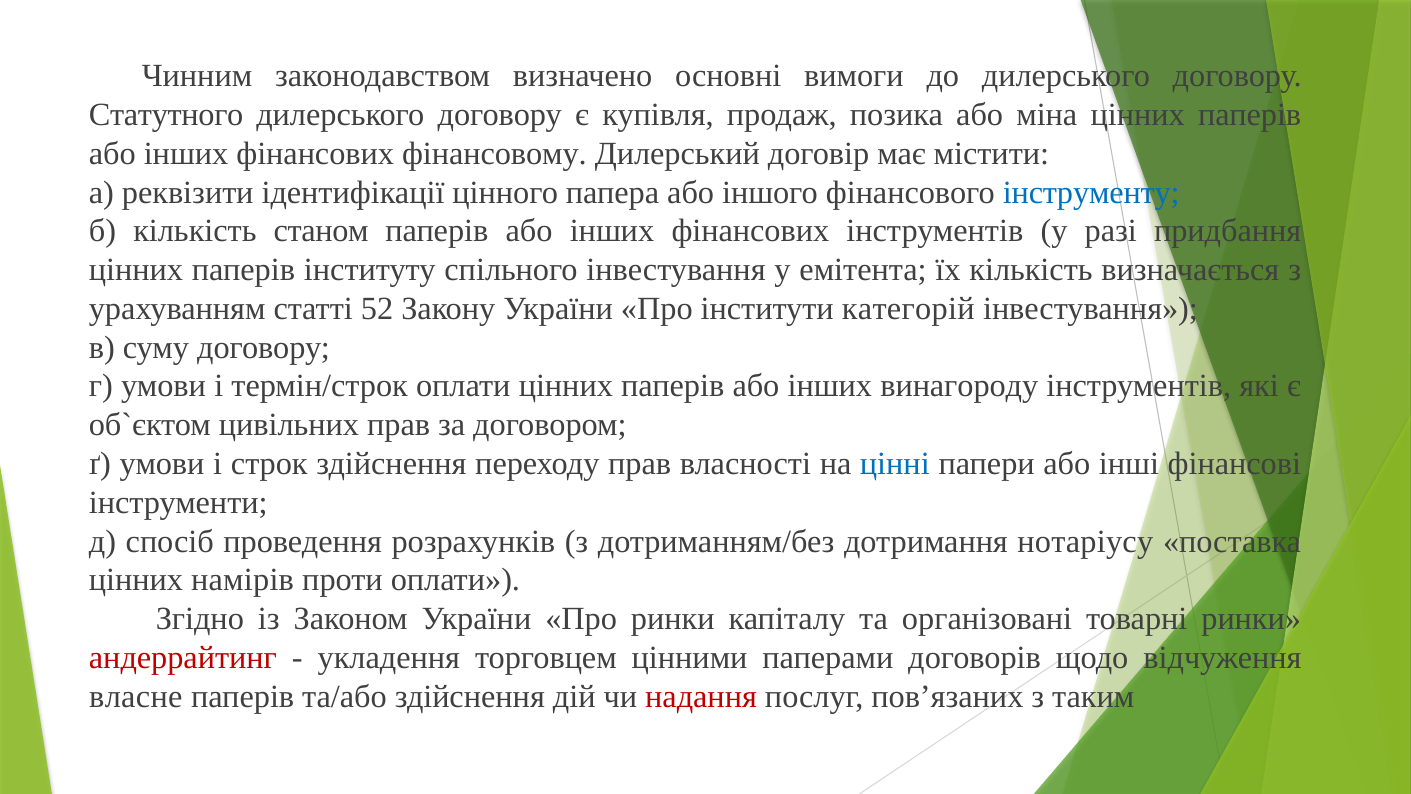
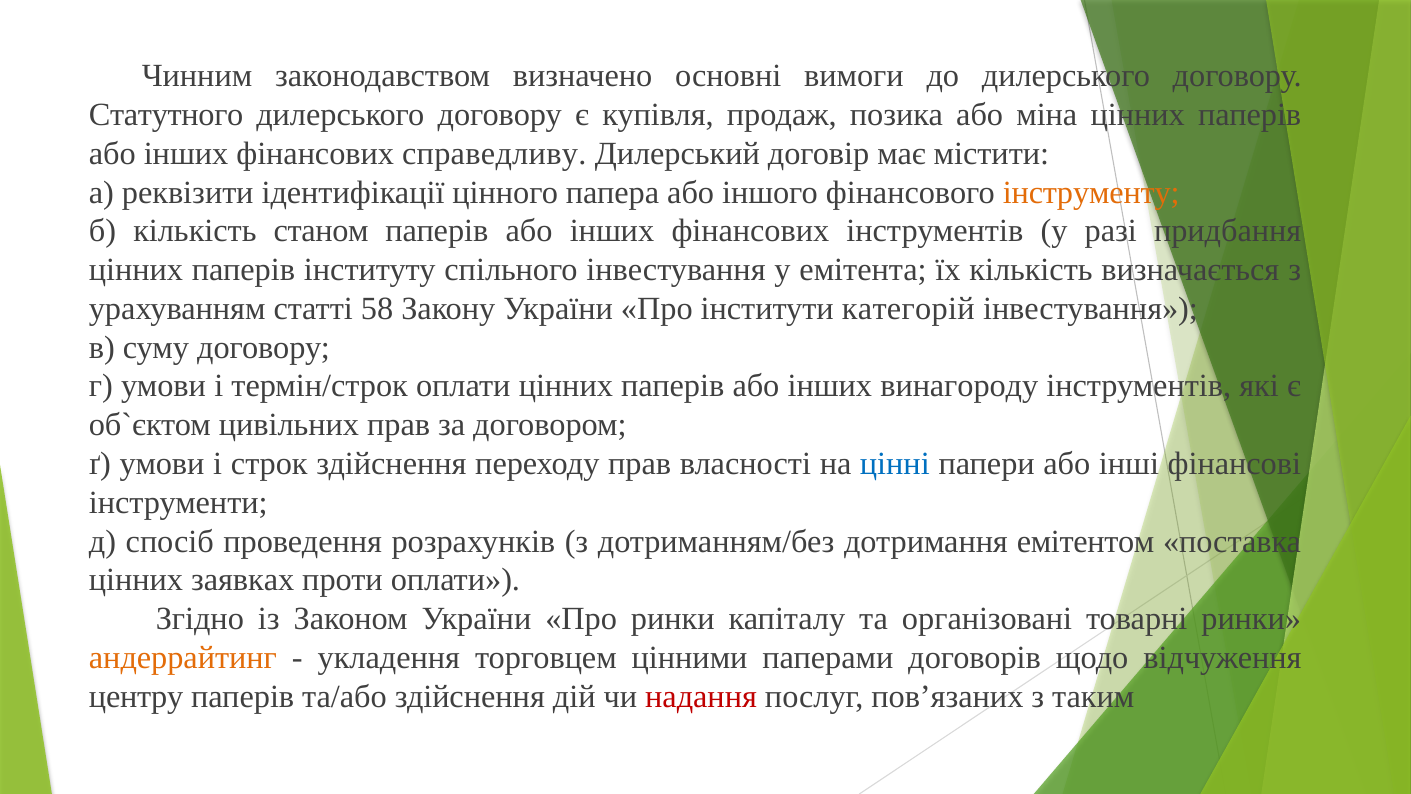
фінансовому: фінансовому -> справедливу (494, 154)
інструменту colour: blue -> orange (1091, 192)
52: 52 -> 58 (377, 309)
нотаріусу: нотаріусу -> емітентом (1086, 541)
намірів: намірів -> заявках (243, 580)
андеррайтинг colour: red -> orange (183, 657)
власне: власне -> центру (136, 696)
